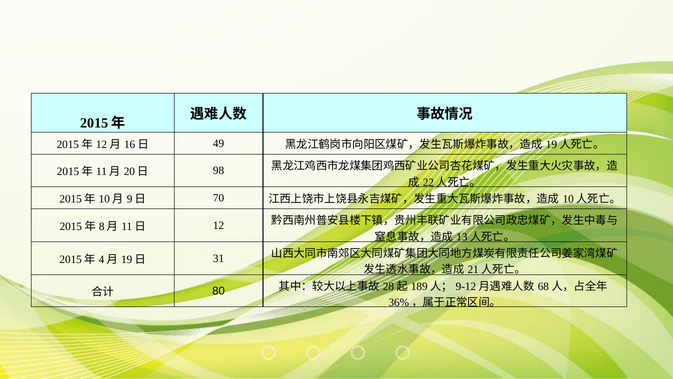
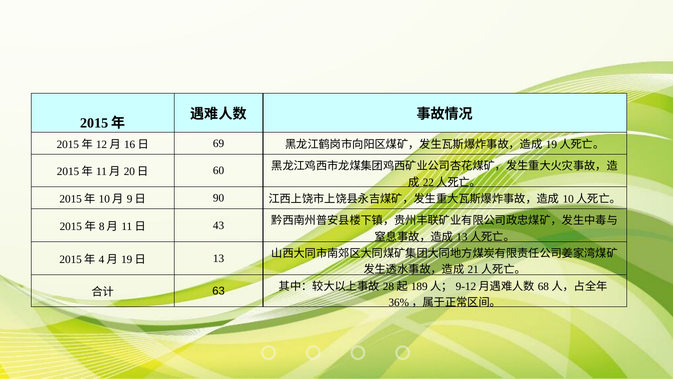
49: 49 -> 69 (219, 143)
98: 98 -> 60 (219, 170)
70: 70 -> 90 (219, 198)
12: 12 -> 43 (219, 225)
31: 31 -> 13 (219, 258)
80: 80 -> 63 (219, 291)
